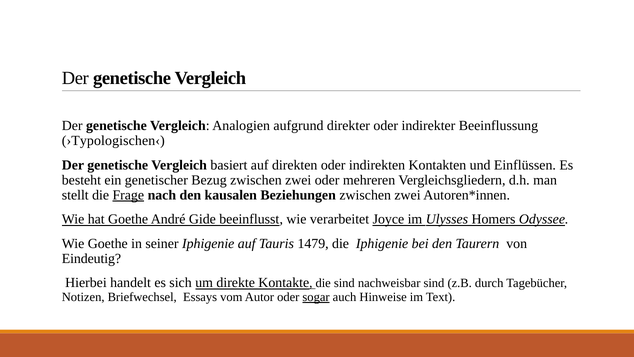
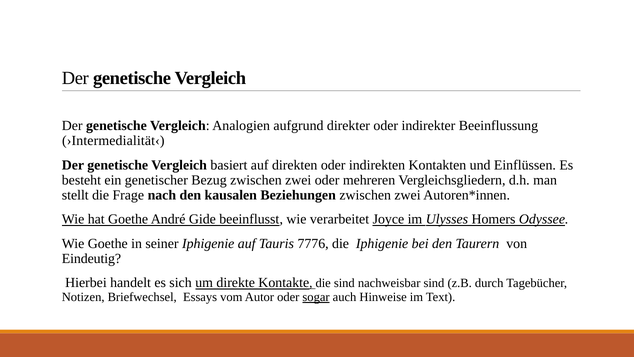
›Typologischen‹: ›Typologischen‹ -> ›Intermedialität‹ (113, 141)
Frage underline: present -> none (128, 195)
1479: 1479 -> 7776 (313, 243)
